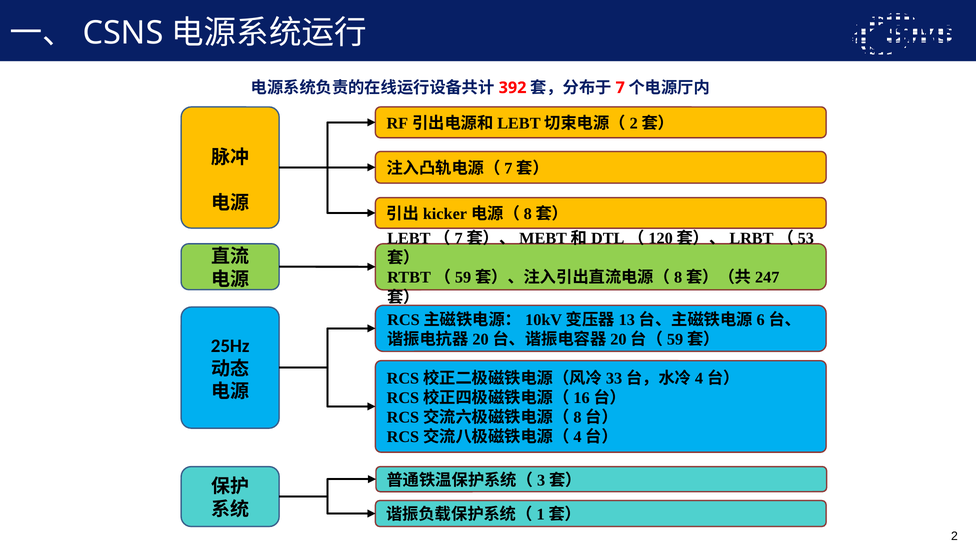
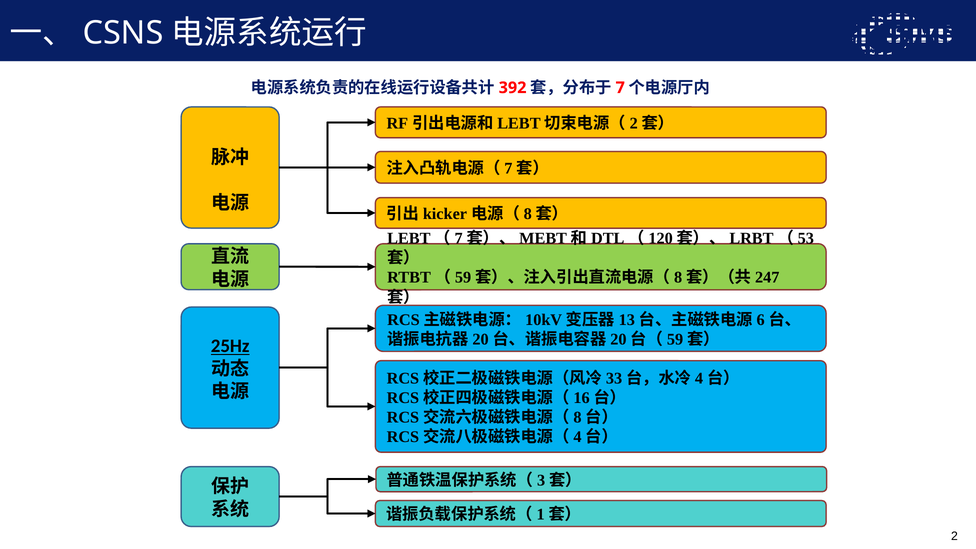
25Hz underline: none -> present (230, 346)
